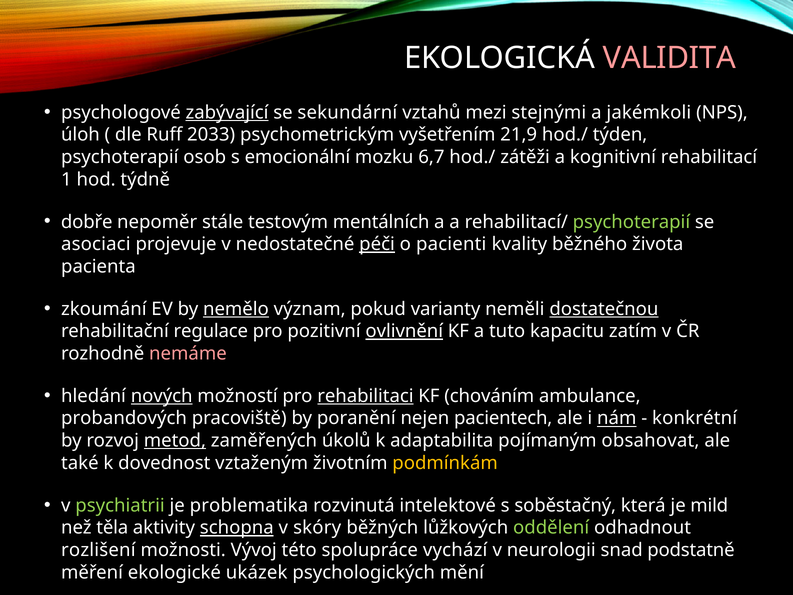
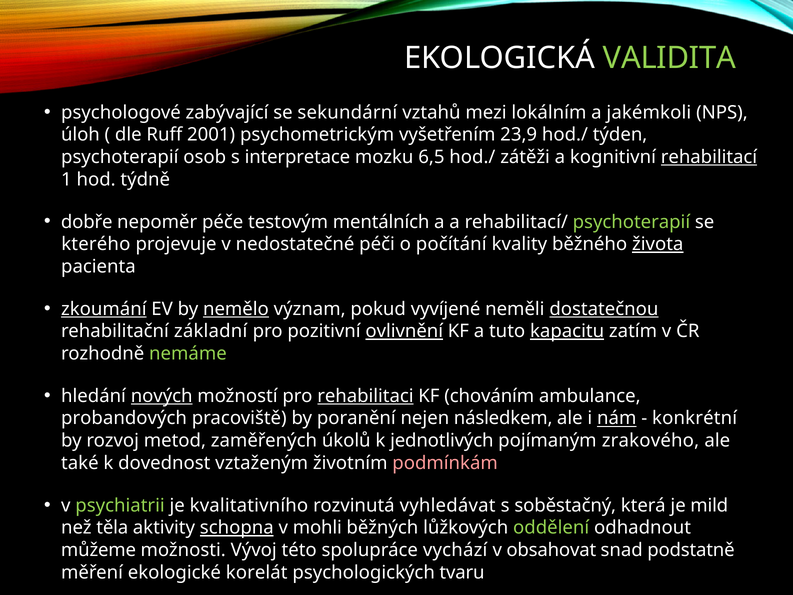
VALIDITA colour: pink -> light green (669, 58)
zabývající underline: present -> none (227, 112)
stejnými: stejnými -> lokálním (549, 112)
2033: 2033 -> 2001 (211, 135)
21,9: 21,9 -> 23,9 (519, 135)
emocionální: emocionální -> interpretace (297, 157)
6,7: 6,7 -> 6,5 (431, 157)
rehabilitací underline: none -> present (709, 157)
stále: stále -> péče (223, 222)
asociaci: asociaci -> kterého (96, 244)
péči underline: present -> none (377, 244)
pacienti: pacienti -> počítání (451, 244)
života underline: none -> present (658, 244)
zkoumání underline: none -> present (104, 309)
varianty: varianty -> vyvíjené (446, 309)
regulace: regulace -> základní (211, 331)
kapacitu underline: none -> present (567, 331)
nemáme colour: pink -> light green (188, 353)
pacientech: pacientech -> následkem (503, 418)
metod underline: present -> none (175, 440)
adaptabilita: adaptabilita -> jednotlivých (442, 440)
obsahovat: obsahovat -> zrakového (650, 440)
podmínkám colour: yellow -> pink (445, 463)
problematika: problematika -> kvalitativního (249, 505)
intelektové: intelektové -> vyhledávat (448, 505)
skóry: skóry -> mohli (317, 528)
rozlišení: rozlišení -> můžeme (99, 550)
neurologii: neurologii -> obsahovat (551, 550)
ukázek: ukázek -> korelát (257, 572)
mění: mění -> tvaru (462, 572)
